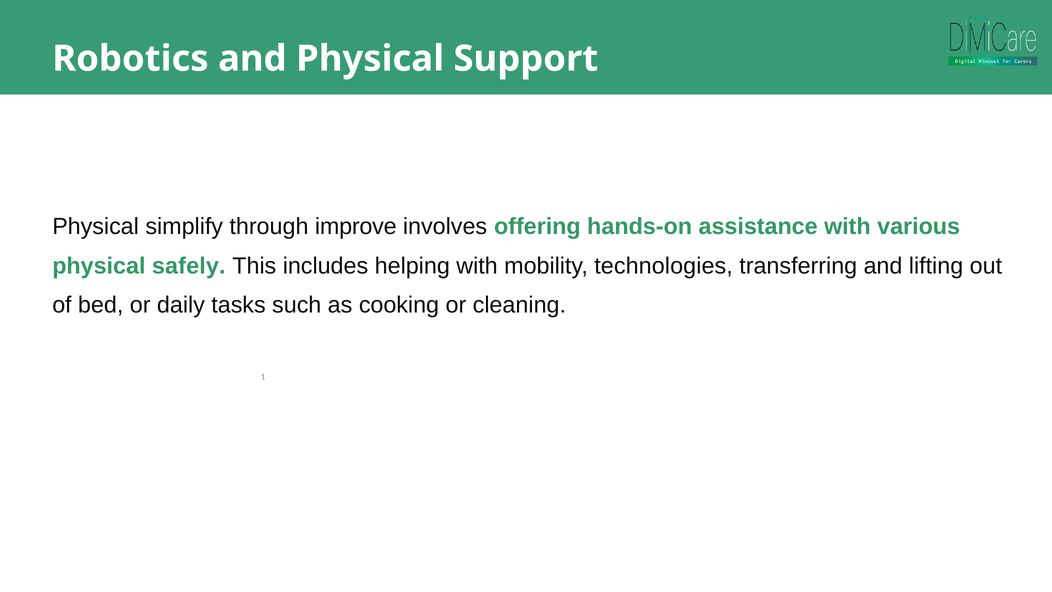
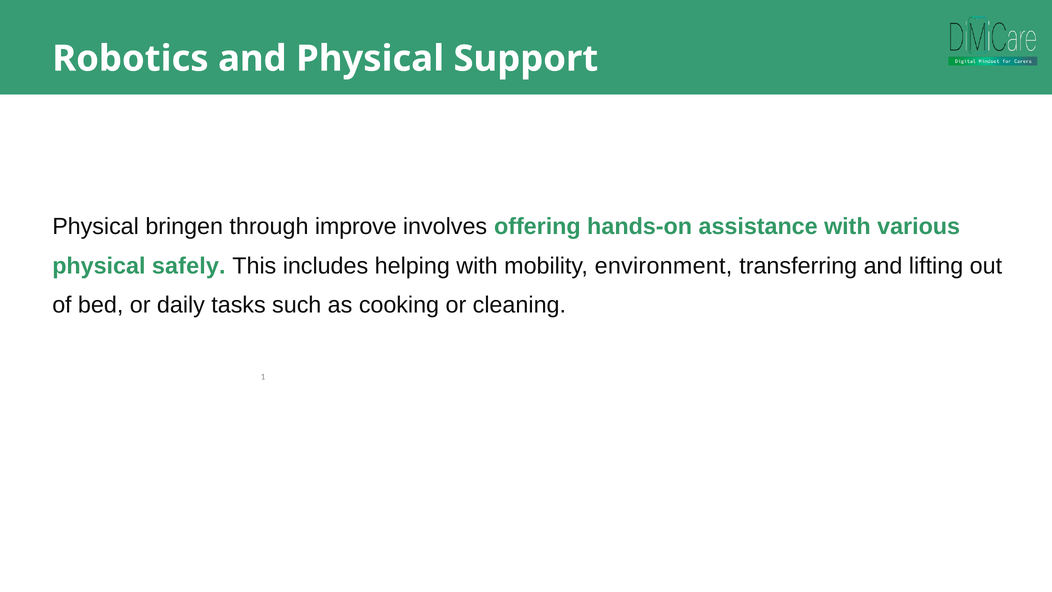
simplify: simplify -> bringen (184, 227)
technologies: technologies -> environment (663, 266)
